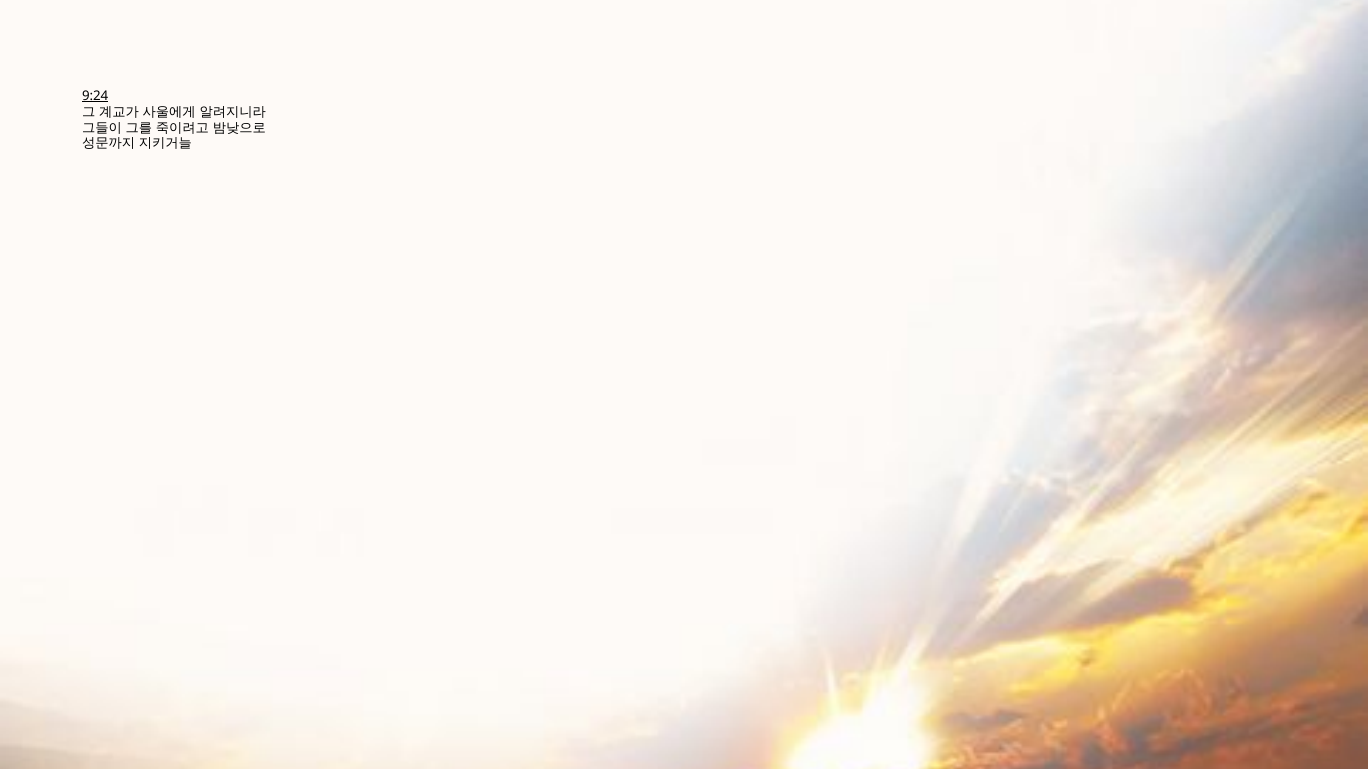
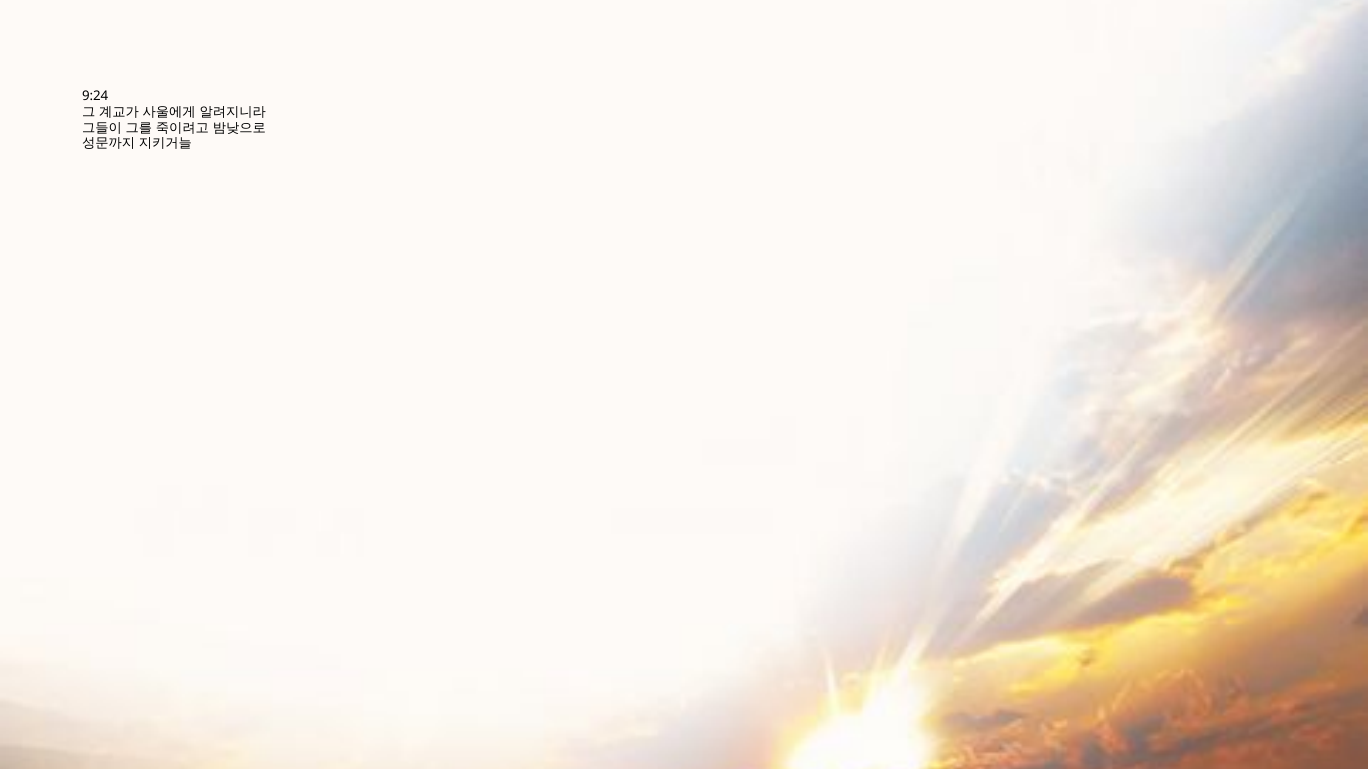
9:24 underline: present -> none (95, 96)
